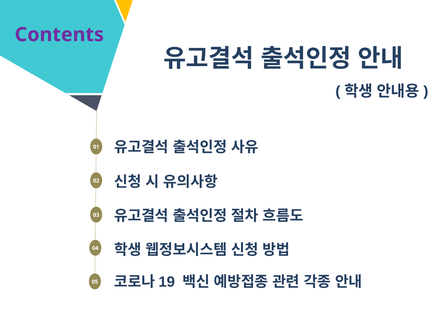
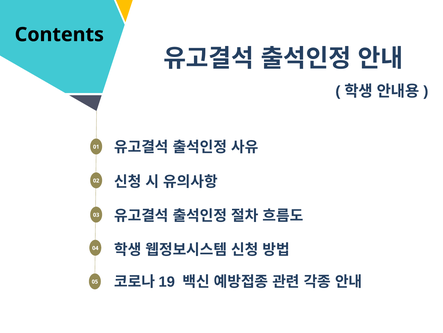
Contents colour: purple -> black (59, 35)
